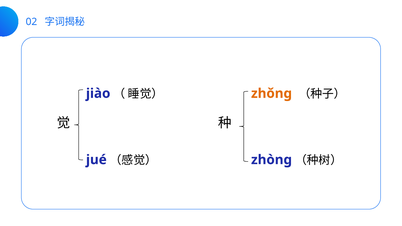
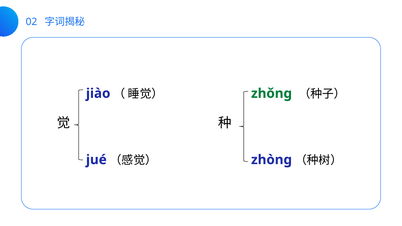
zhǒng colour: orange -> green (272, 93)
